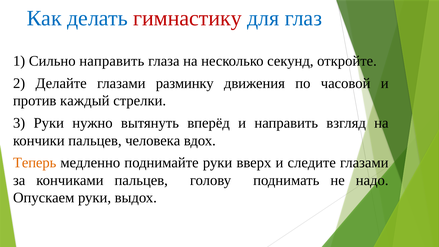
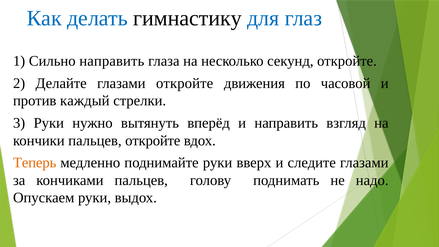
гимнастику colour: red -> black (187, 18)
глазами разминку: разминку -> откройте (185, 83)
пальцев человека: человека -> откройте (153, 140)
